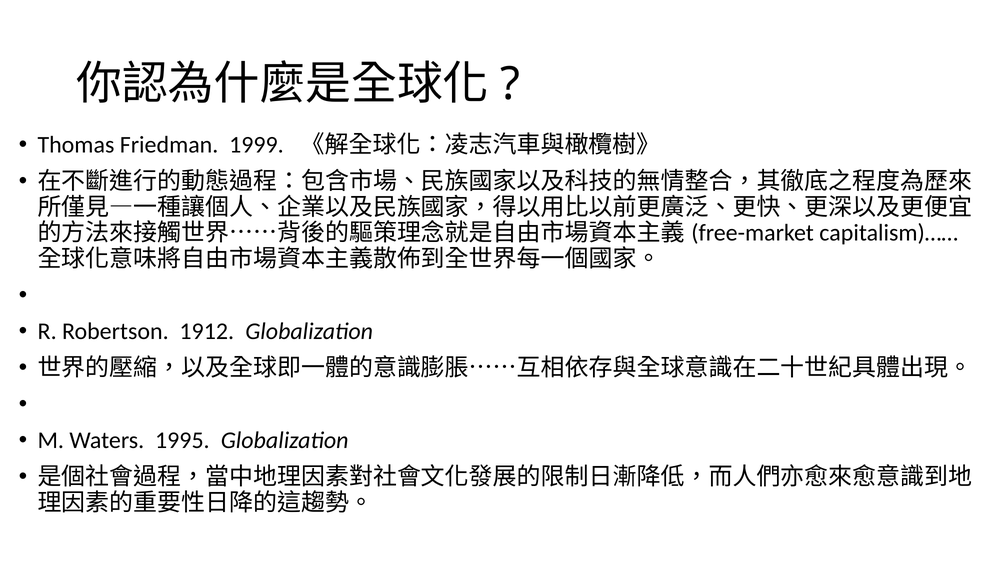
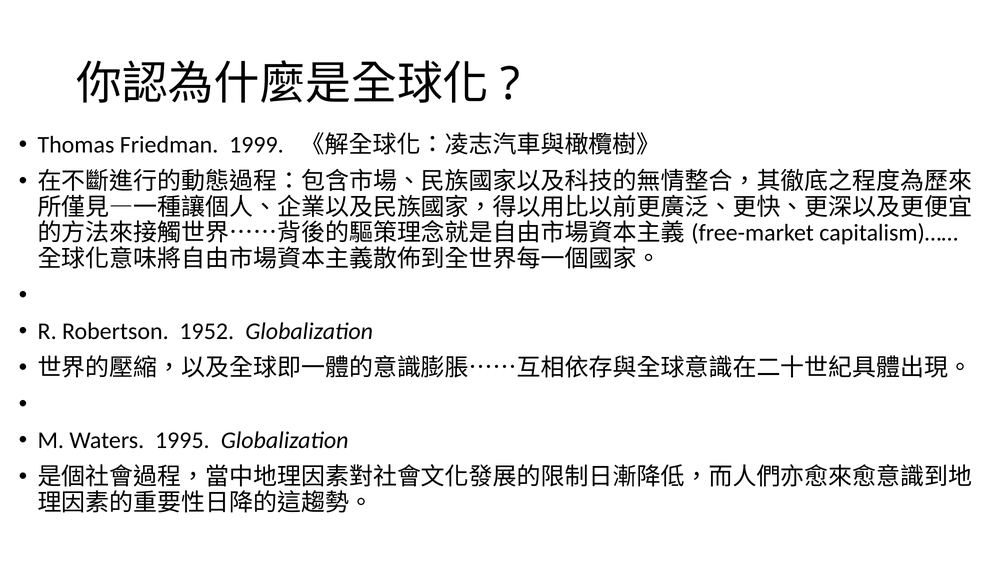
1912: 1912 -> 1952 (207, 331)
